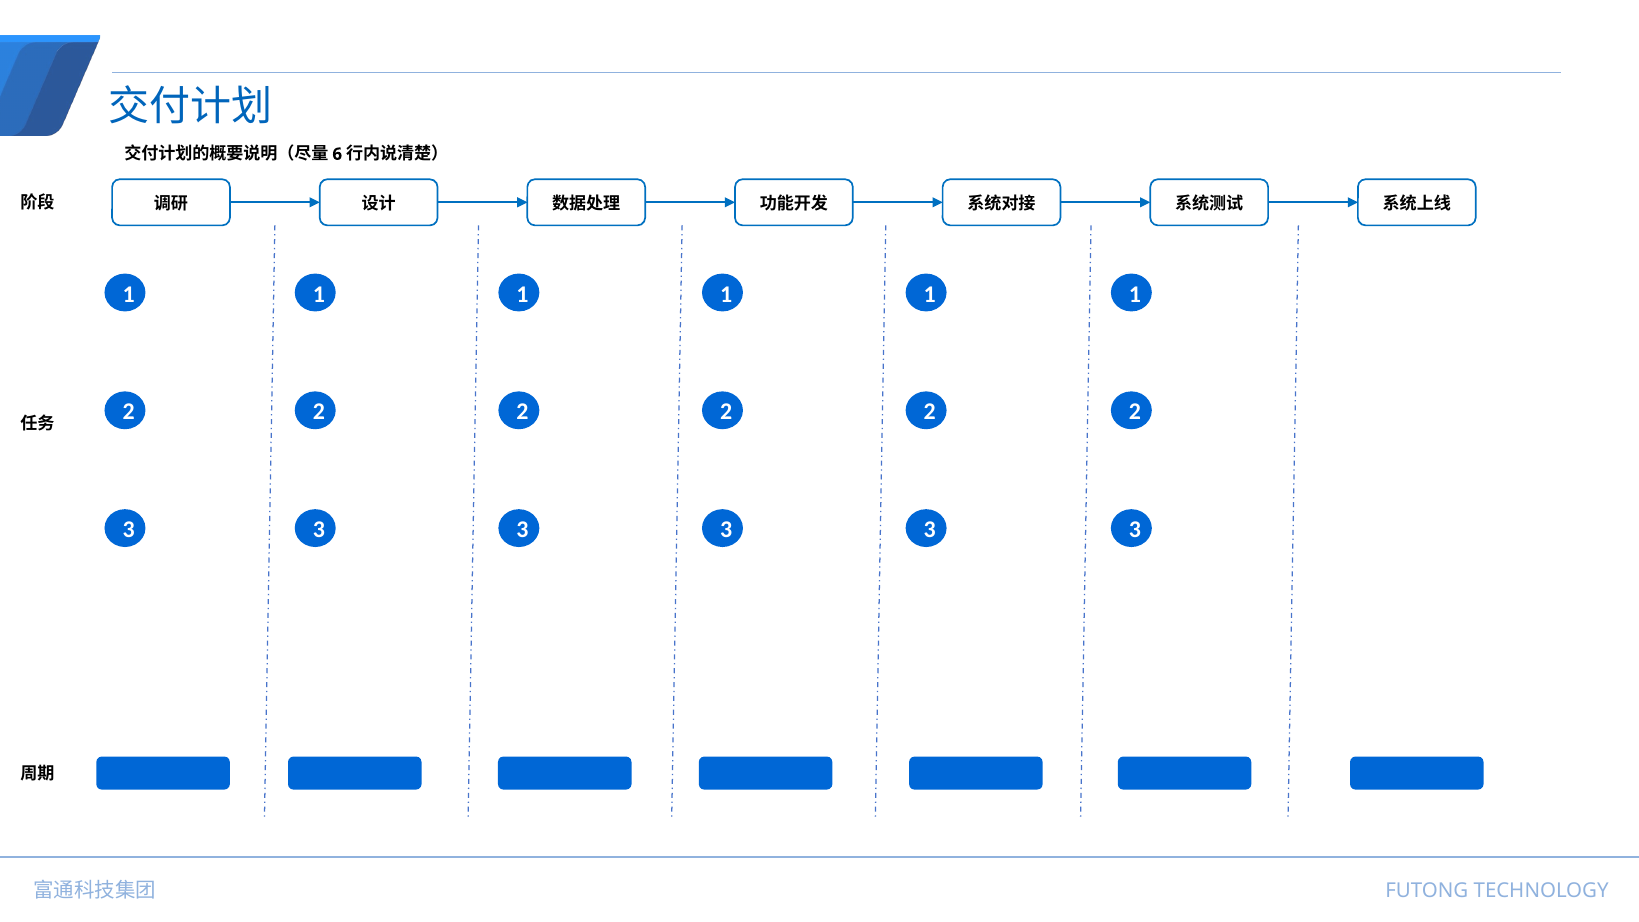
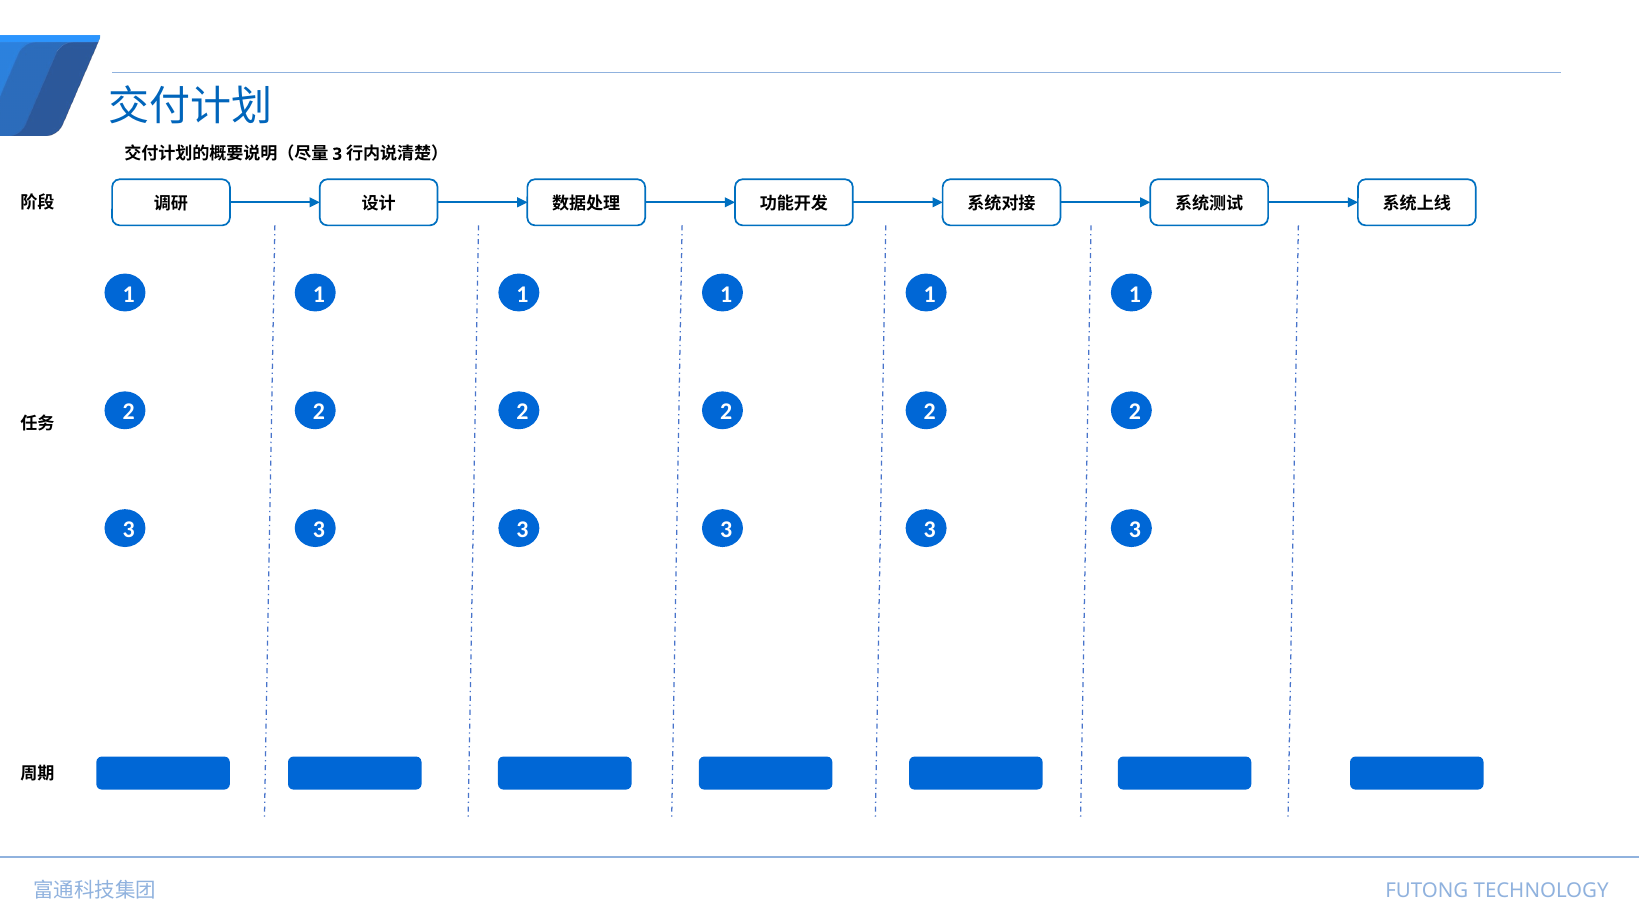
6: 6 -> 3 (337, 154)
